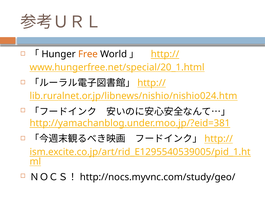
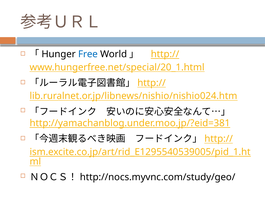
Free colour: orange -> blue (88, 54)
